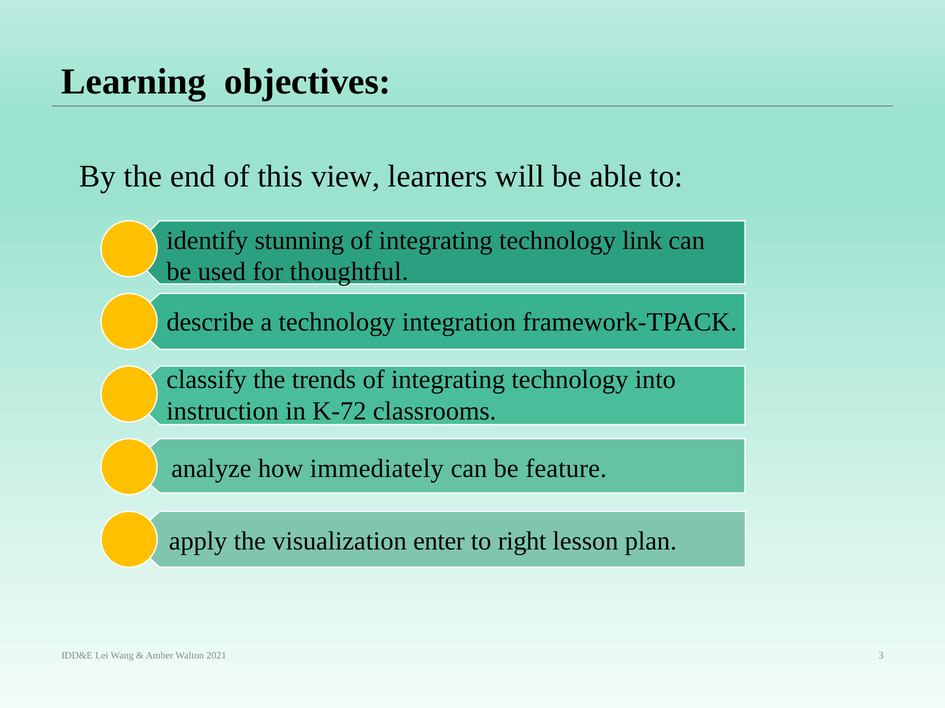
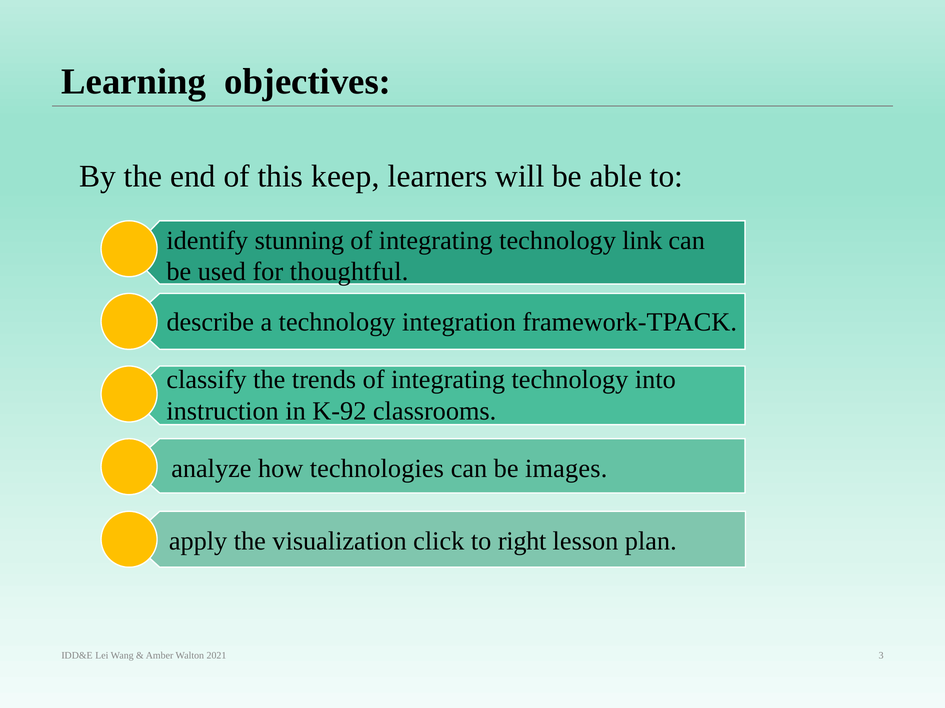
view: view -> keep (345, 176)
K-72: K-72 -> K-92 (339, 411)
immediately: immediately -> technologies (377, 469)
feature: feature -> images (566, 469)
enter: enter -> click (439, 542)
